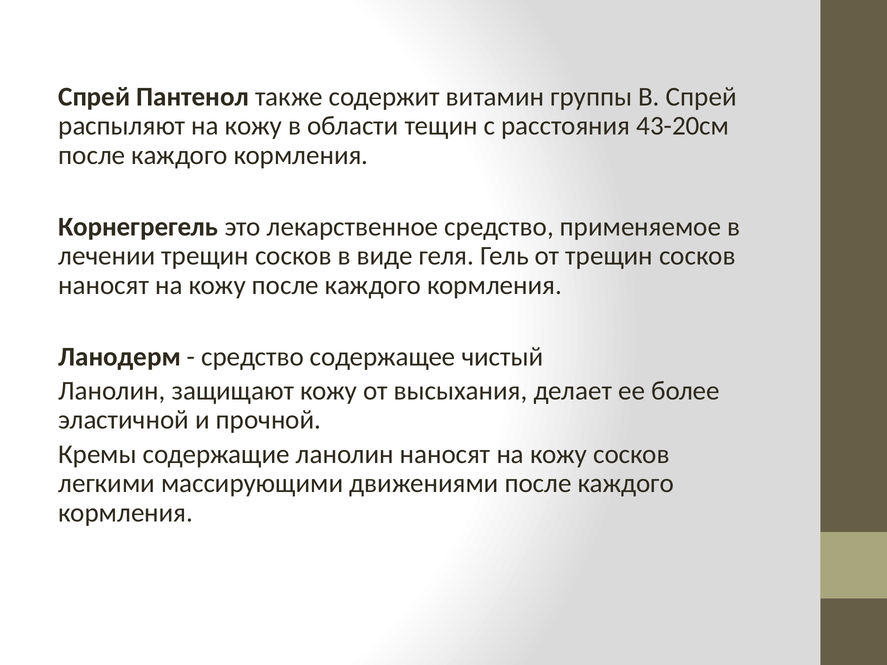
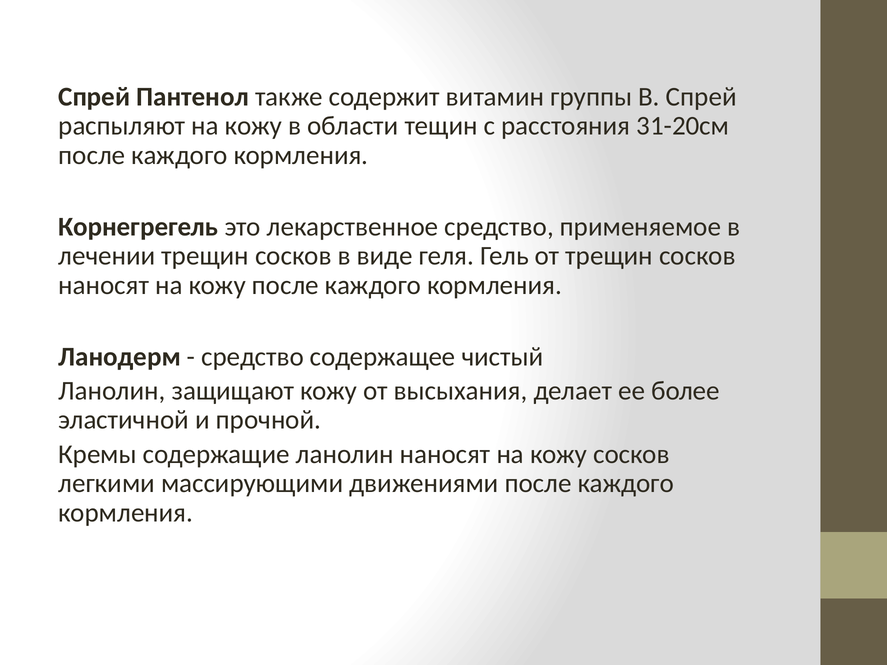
43-20см: 43-20см -> 31-20см (683, 126)
